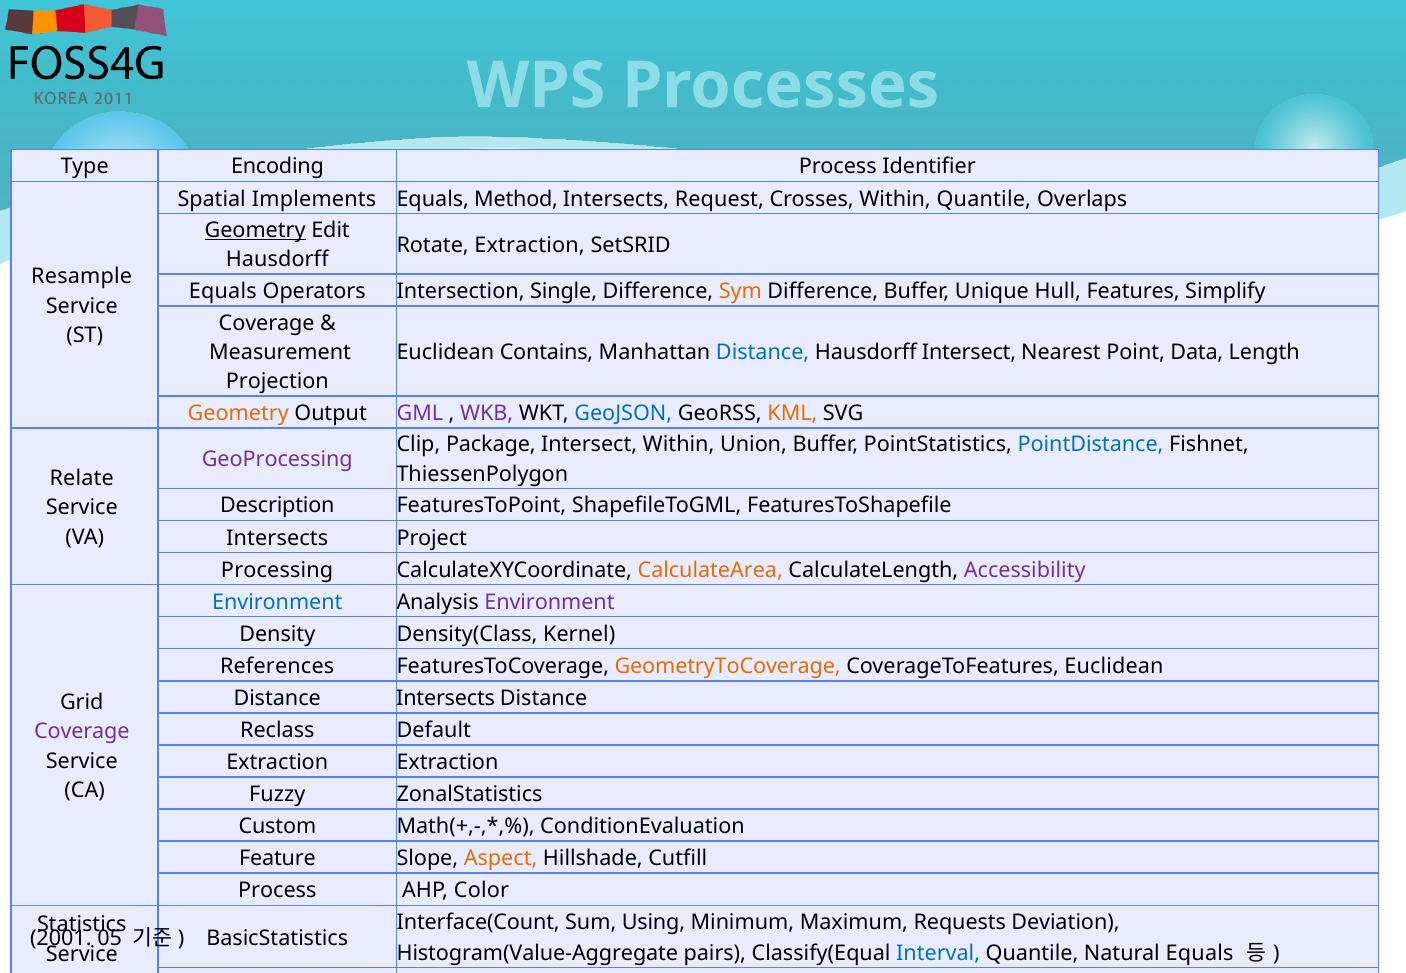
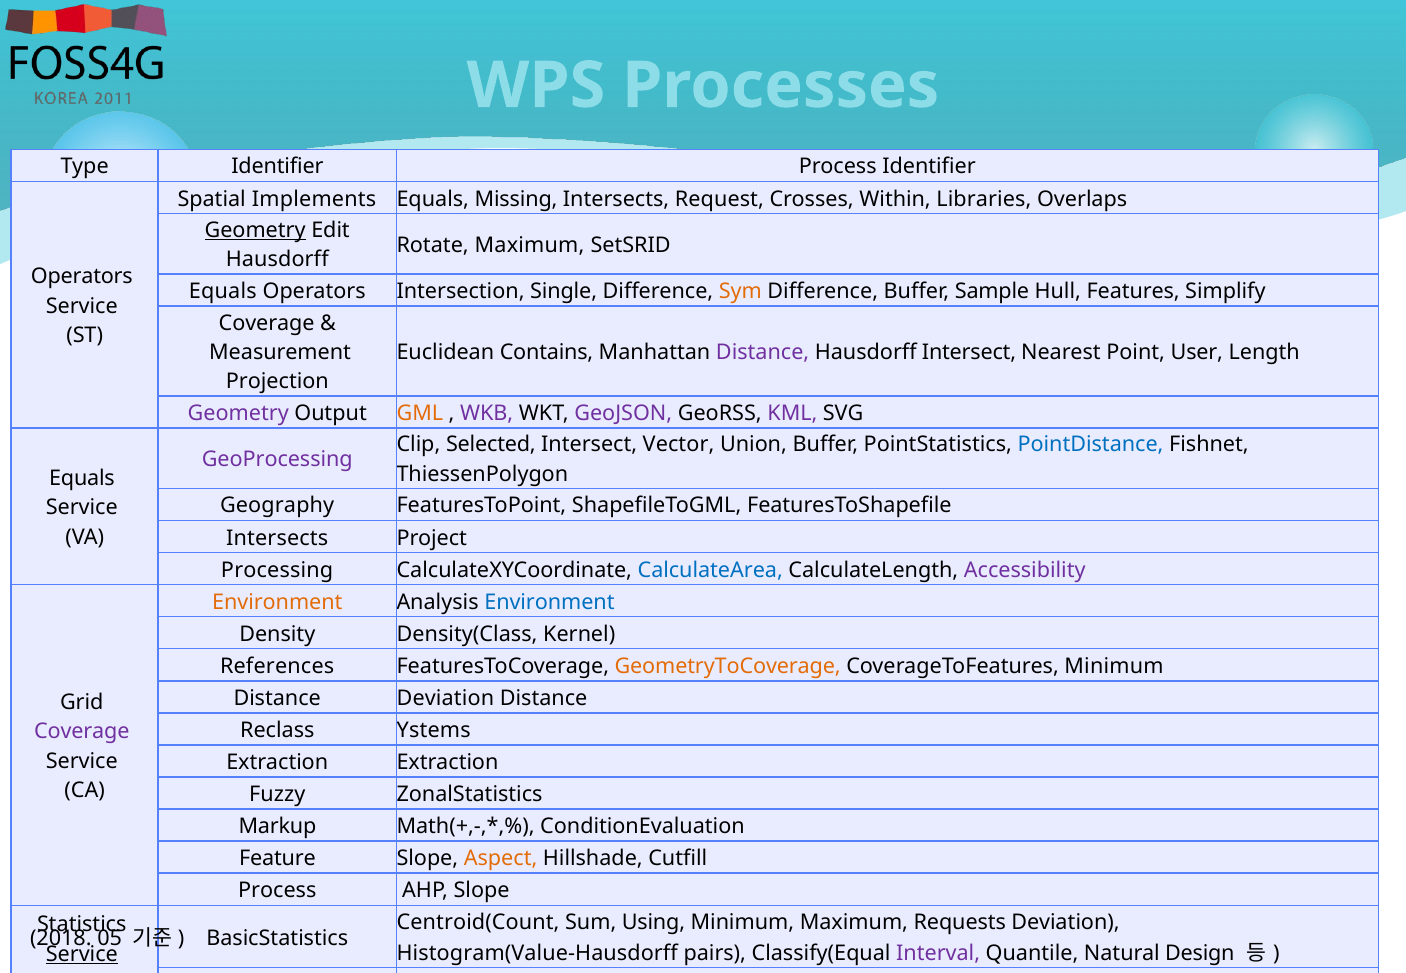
Type Encoding: Encoding -> Identifier (277, 167)
Method: Method -> Missing (516, 199)
Within Quantile: Quantile -> Libraries (984, 199)
Rotate Extraction: Extraction -> Maximum (530, 245)
Resample: Resample -> Operators (82, 277)
Unique: Unique -> Sample (992, 292)
Distance colour: blue -> purple (763, 352)
Data: Data -> User (1197, 352)
Geometry colour: orange -> purple (238, 413)
GML colour: purple -> orange (420, 413)
GeoJSON colour: blue -> purple (623, 413)
KML colour: orange -> purple (792, 413)
Package: Package -> Selected (491, 445)
Intersect Within: Within -> Vector (679, 445)
Relate: Relate -> Equals (82, 478)
Description: Description -> Geography (277, 506)
CalculateArea colour: orange -> blue (710, 570)
Environment colour: blue -> orange (277, 602)
Environment colour: purple -> blue (549, 602)
CoverageToFeatures Euclidean: Euclidean -> Minimum (1114, 666)
Distance Intersects: Intersects -> Deviation (445, 699)
Default: Default -> Ystems (434, 731)
Custom: Custom -> Markup (277, 827)
AHP Color: Color -> Slope (482, 891)
Interface(Count: Interface(Count -> Centroid(Count (478, 923)
2001: 2001 -> 2018 (61, 938)
Histogram(Value-Aggregate: Histogram(Value-Aggregate -> Histogram(Value-Hausdorff (537, 954)
Interval colour: blue -> purple (938, 954)
Natural Equals: Equals -> Design (1200, 954)
Service underline: none -> present (82, 954)
